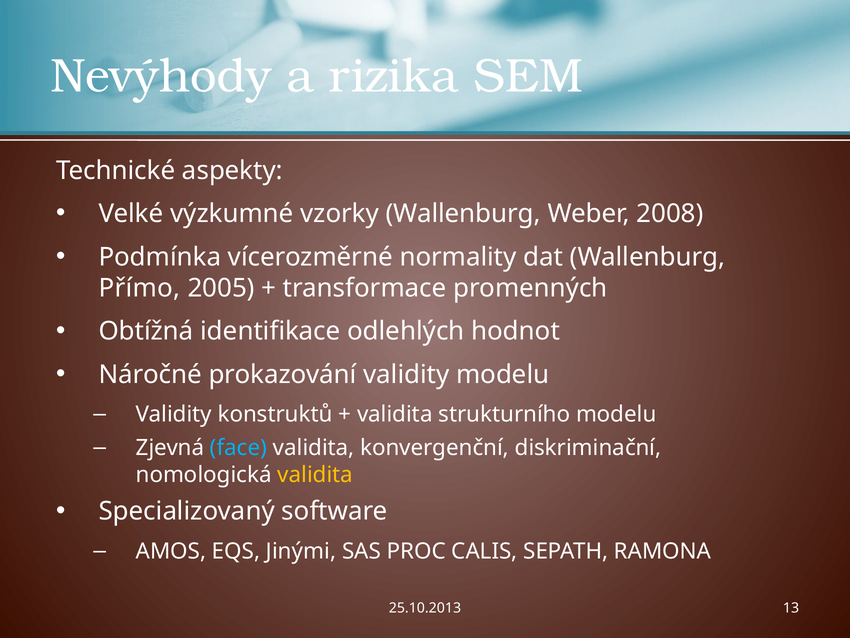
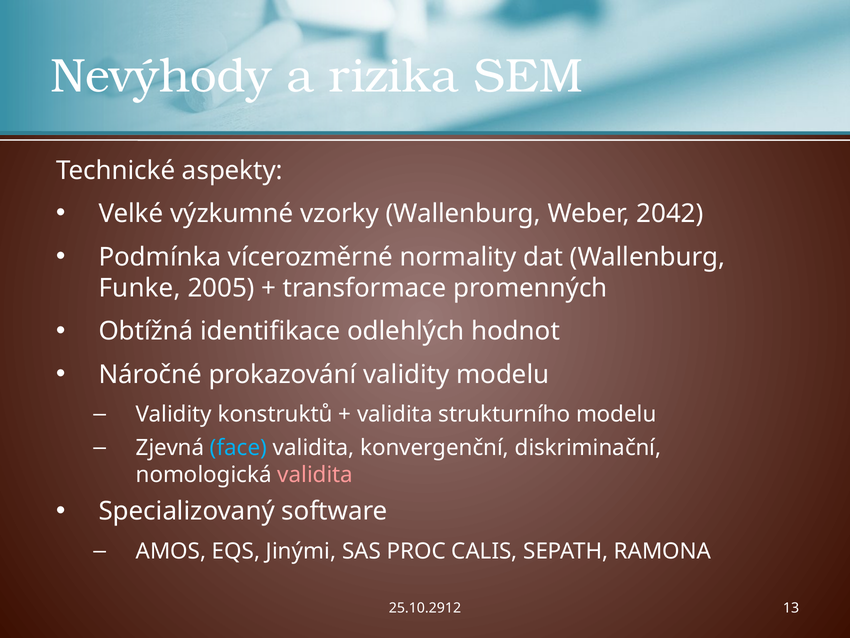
2008: 2008 -> 2042 (670, 214)
Přímo: Přímo -> Funke (140, 288)
validita colour: yellow -> pink (315, 474)
25.10.2013: 25.10.2013 -> 25.10.2912 (425, 608)
